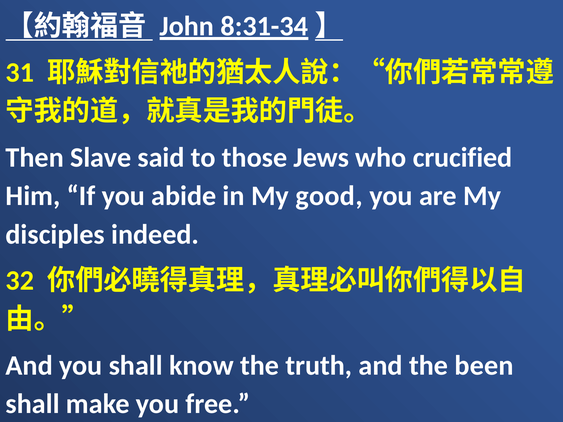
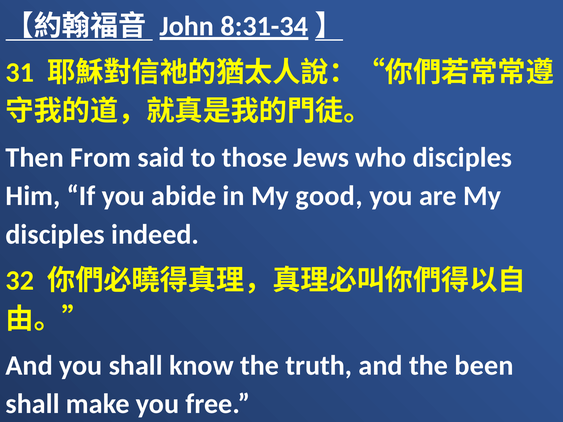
Slave: Slave -> From (101, 158)
who crucified: crucified -> disciples (462, 158)
